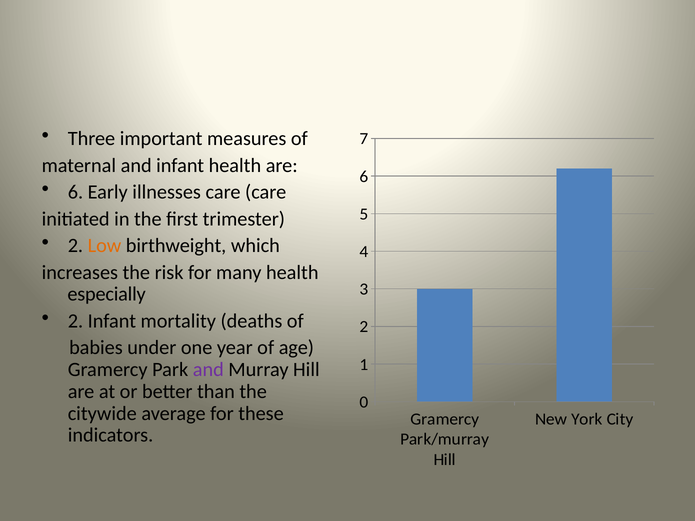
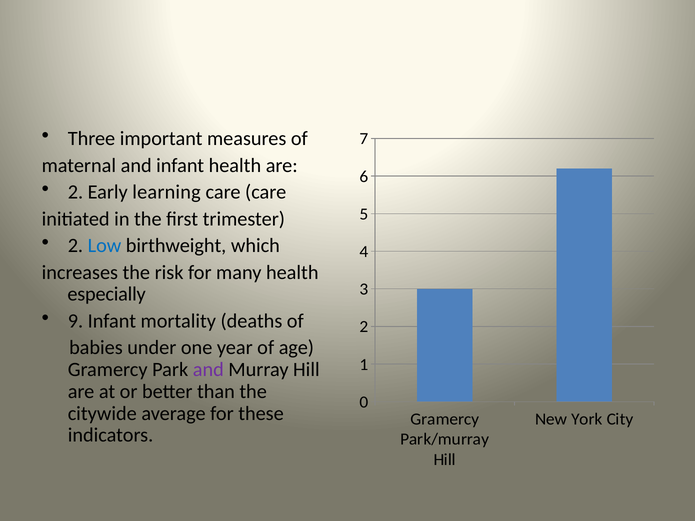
6: 6 -> 2 (75, 192)
illnesses: illnesses -> learning (167, 192)
Low colour: orange -> blue (104, 246)
2: 2 -> 9 (75, 321)
